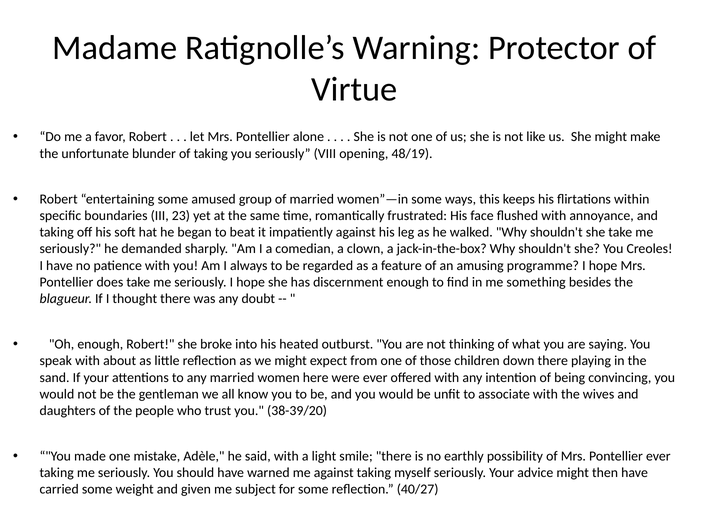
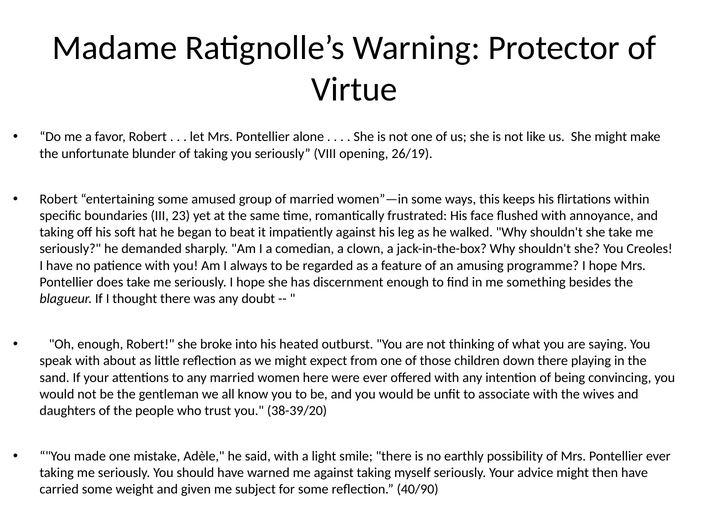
48/19: 48/19 -> 26/19 (412, 153)
40/27: 40/27 -> 40/90 (418, 489)
